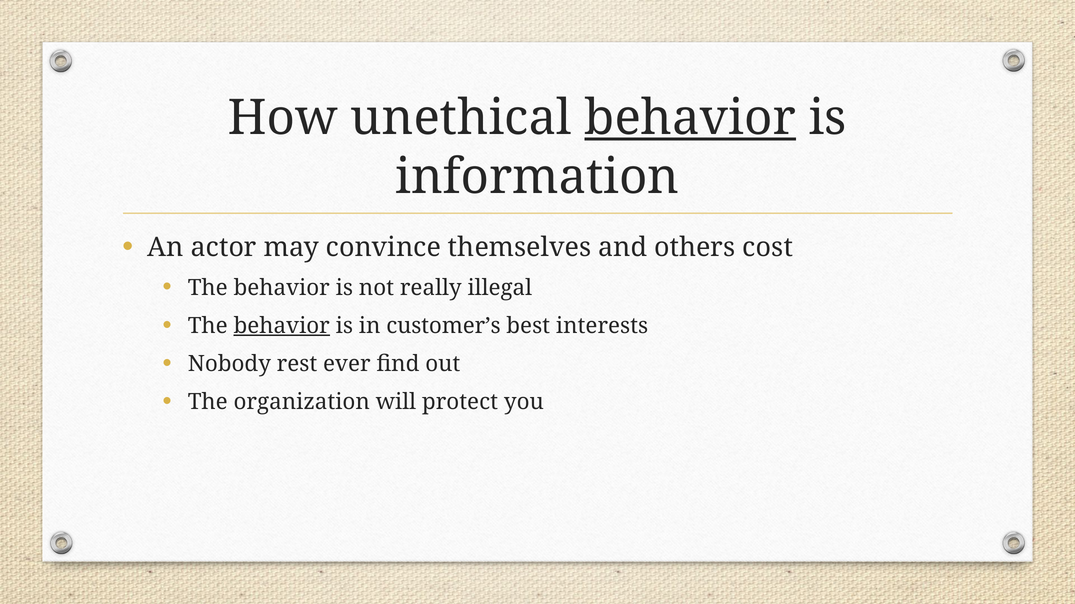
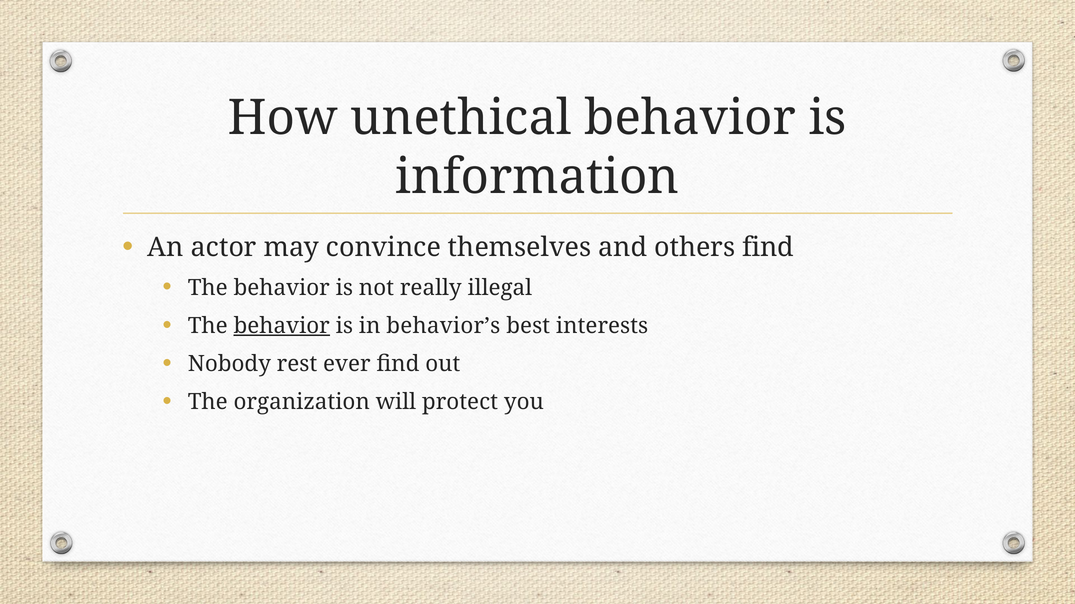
behavior underline: present -> none (690, 118)
others cost: cost -> find (768, 248)
customer’s: customer’s -> behavior’s (443, 326)
